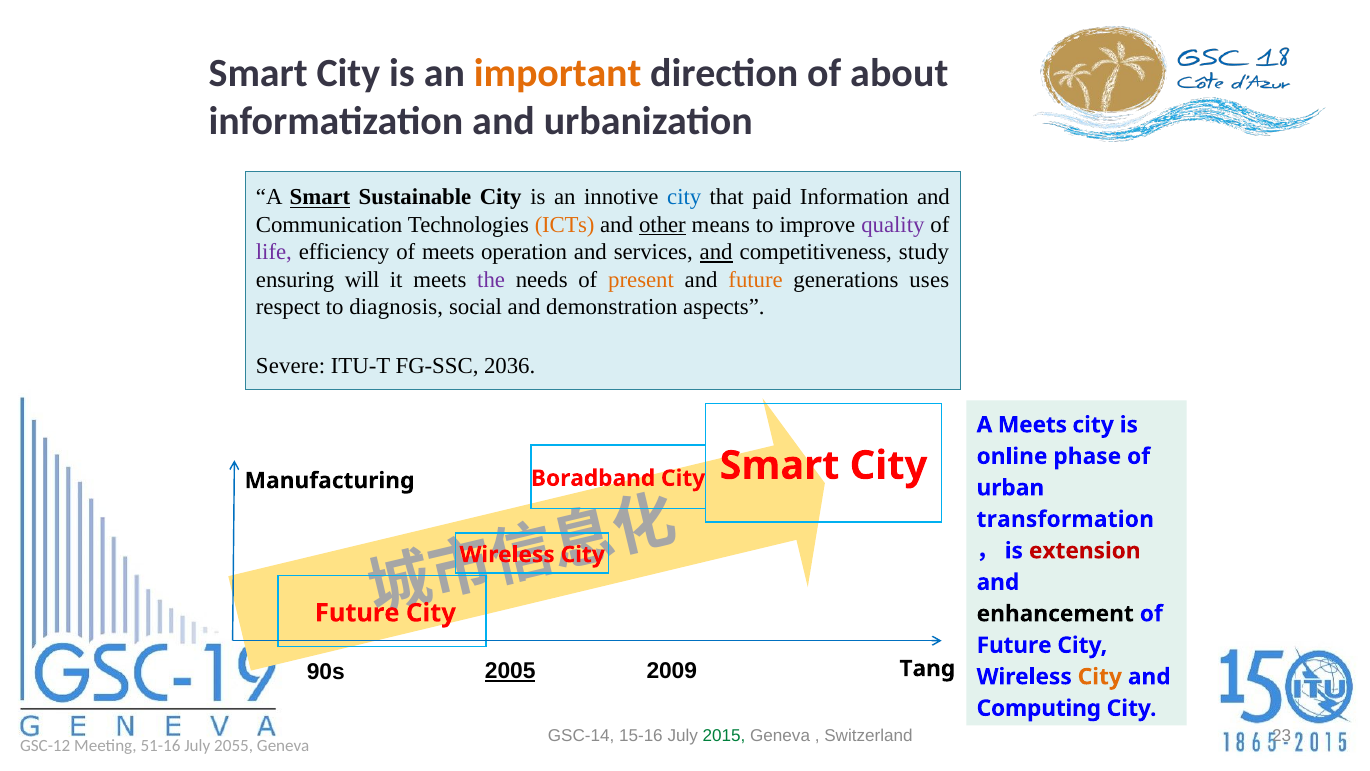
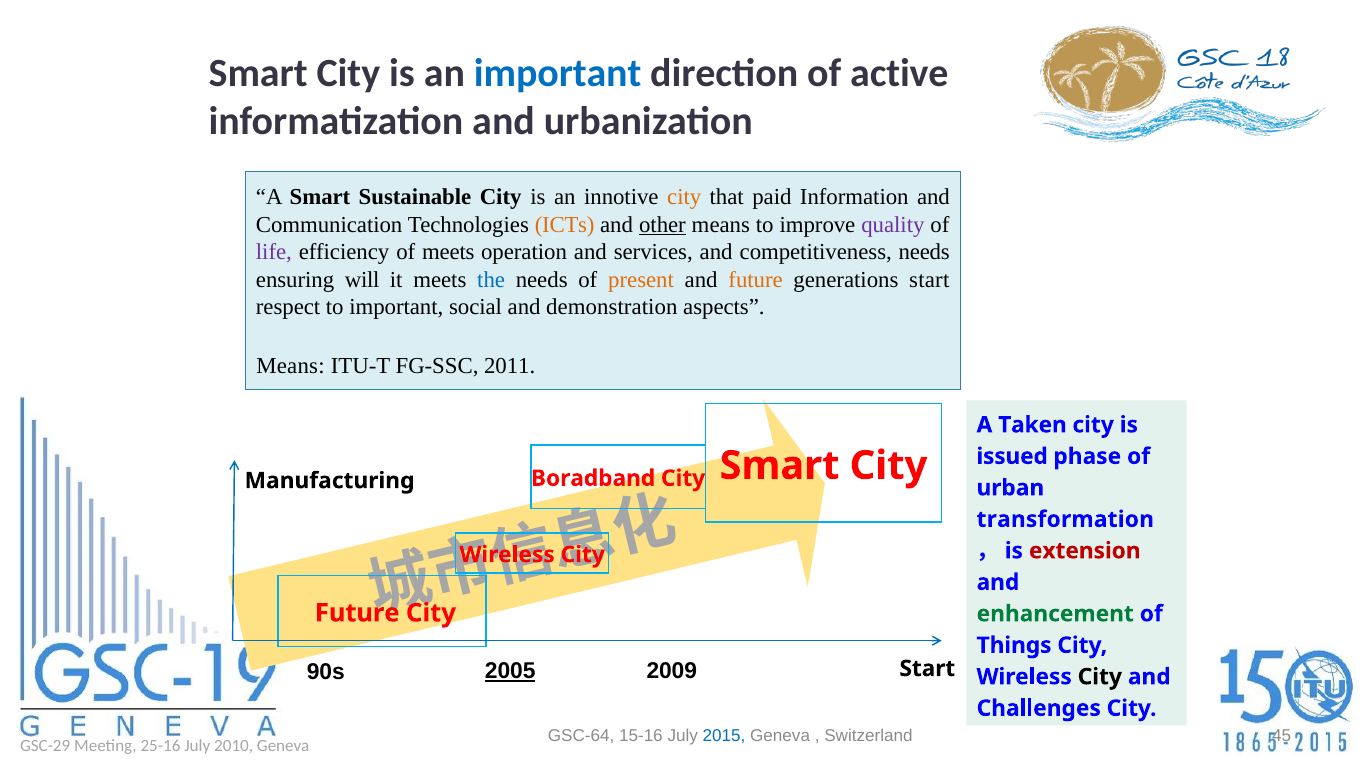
important colour: orange -> blue (558, 73)
about: about -> active (899, 73)
Smart underline: present -> none (320, 197)
city colour: blue -> orange (684, 197)
and underline: present -> none (716, 252)
competitiveness study: study -> needs (924, 252)
the colour: purple -> blue (491, 279)
generations uses: uses -> start (929, 279)
to diagnosis: diagnosis -> important (396, 307)
Severe: Severe -> Means (291, 366)
2036: 2036 -> 2011 (510, 366)
A Meets: Meets -> Taken (1032, 425)
online: online -> issued (1012, 456)
enhancement colour: black -> green (1055, 613)
Future: Future -> Things (1014, 645)
Tang: Tang -> Start (927, 668)
City colour: orange -> black (1100, 676)
Computing: Computing -> Challenges (1039, 708)
GSC-14: GSC-14 -> GSC-64 (581, 736)
2015 colour: green -> blue (724, 736)
23: 23 -> 45 (1282, 736)
GSC-12: GSC-12 -> GSC-29 (45, 746)
51-16: 51-16 -> 25-16 (160, 746)
2055: 2055 -> 2010 (234, 746)
